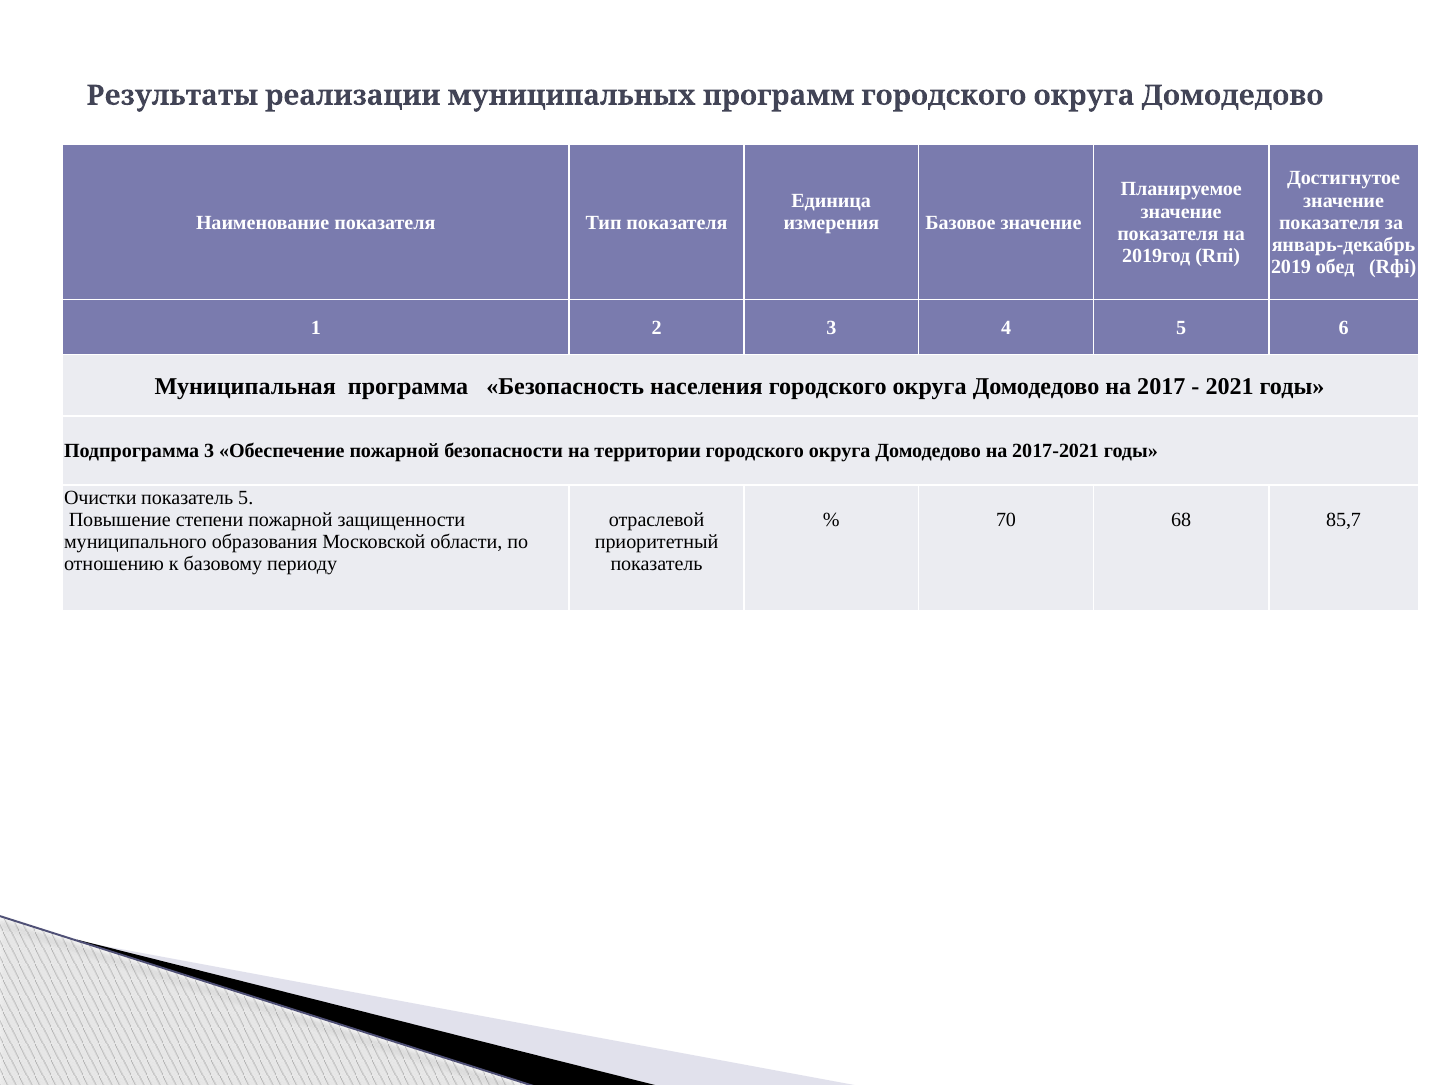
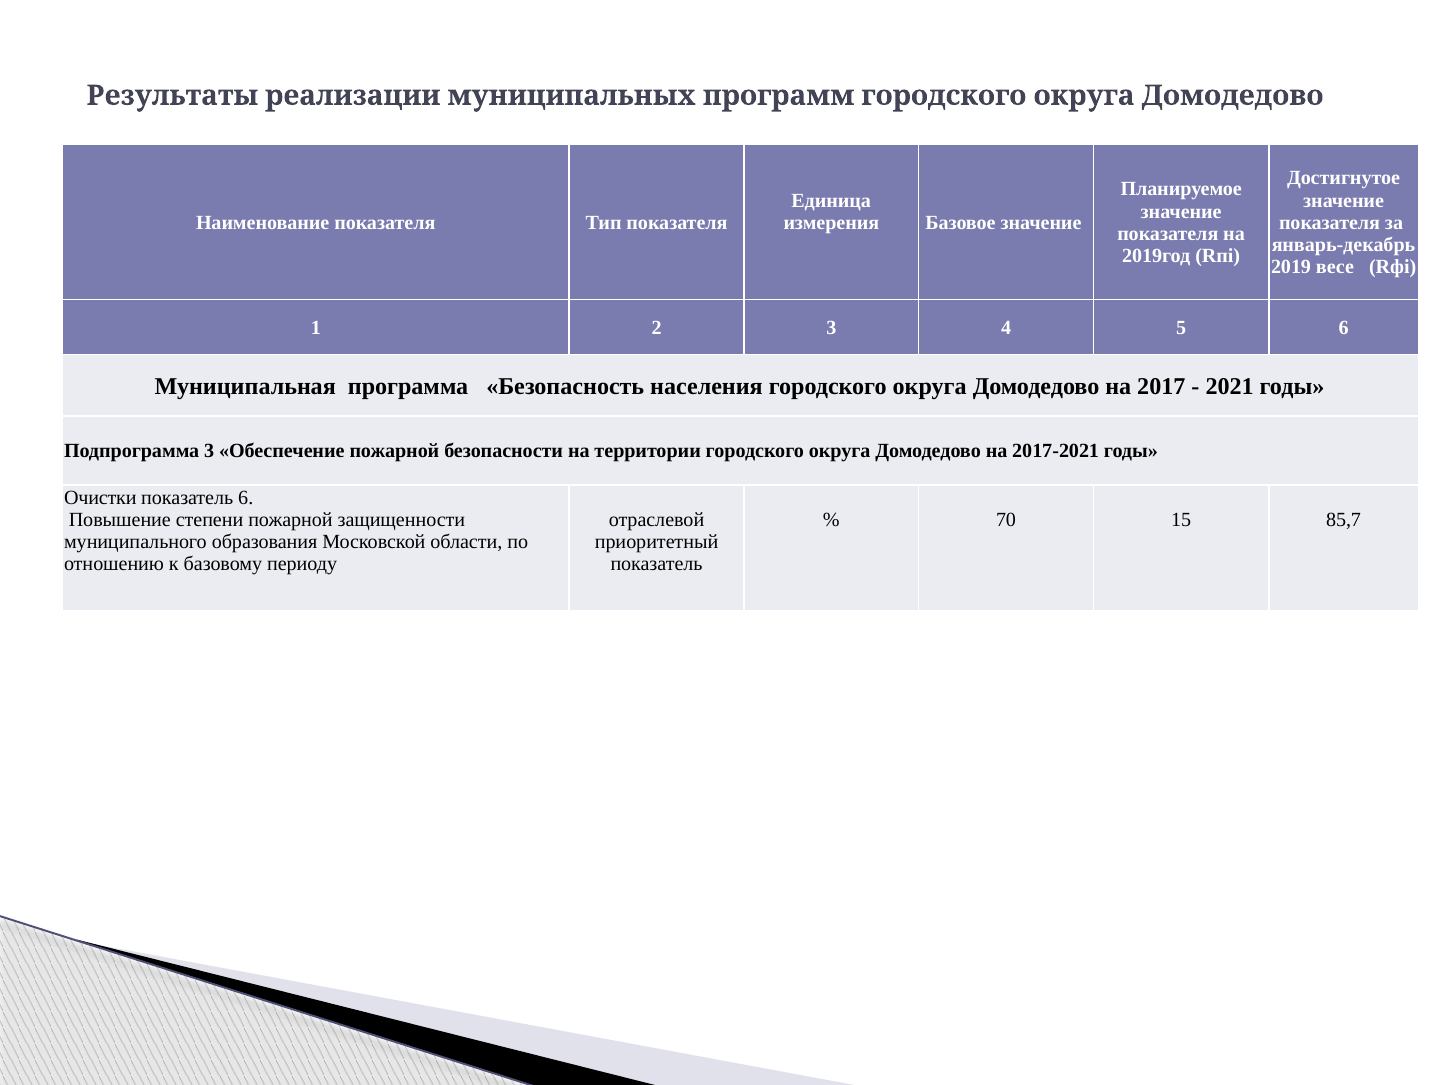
обед: обед -> весе (1335, 267)
показатель 5: 5 -> 6 (246, 498)
68: 68 -> 15 (1181, 520)
